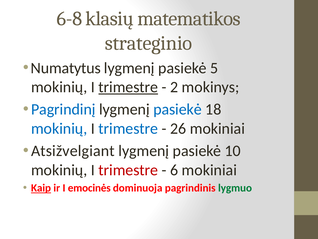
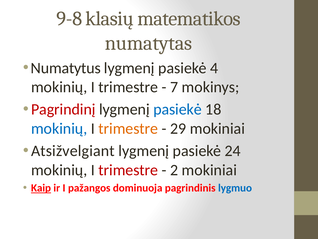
6-8: 6-8 -> 9-8 (69, 19)
strateginio: strateginio -> numatytas (149, 43)
5: 5 -> 4 (214, 68)
trimestre underline: present -> none (128, 87)
2: 2 -> 7 (174, 87)
Pagrindinį colour: blue -> red (63, 109)
trimestre colour: blue -> orange (128, 128)
26: 26 -> 29 (178, 128)
10: 10 -> 24 (233, 151)
6: 6 -> 2 (174, 170)
emocinės: emocinės -> pažangos (89, 188)
lygmuo colour: green -> blue (235, 188)
